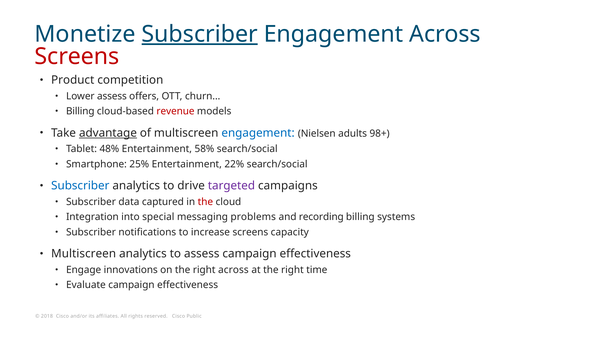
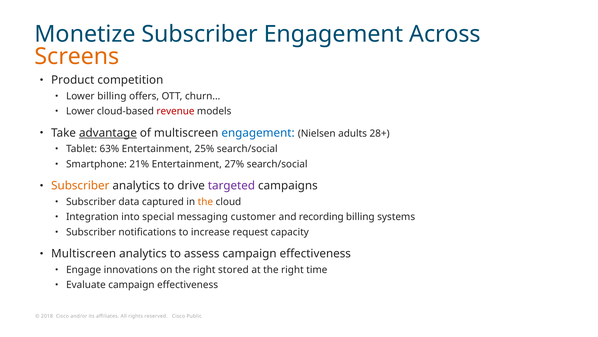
Subscriber underline: present -> none (200, 34)
Screens colour: red -> orange (77, 56)
Lower assess: assess -> billing (112, 96)
Billing: Billing -> Lower (80, 111)
98+: 98+ -> 28+ (380, 133)
48%: 48% -> 63% (109, 149)
58%: 58% -> 25% (204, 149)
25%: 25% -> 21% (139, 164)
22%: 22% -> 27% (234, 164)
Subscriber colour: blue -> orange (80, 185)
the colour: red -> orange (205, 201)
problems: problems -> customer (253, 217)
increase screens: screens -> request (250, 232)
right across: across -> stored (233, 269)
